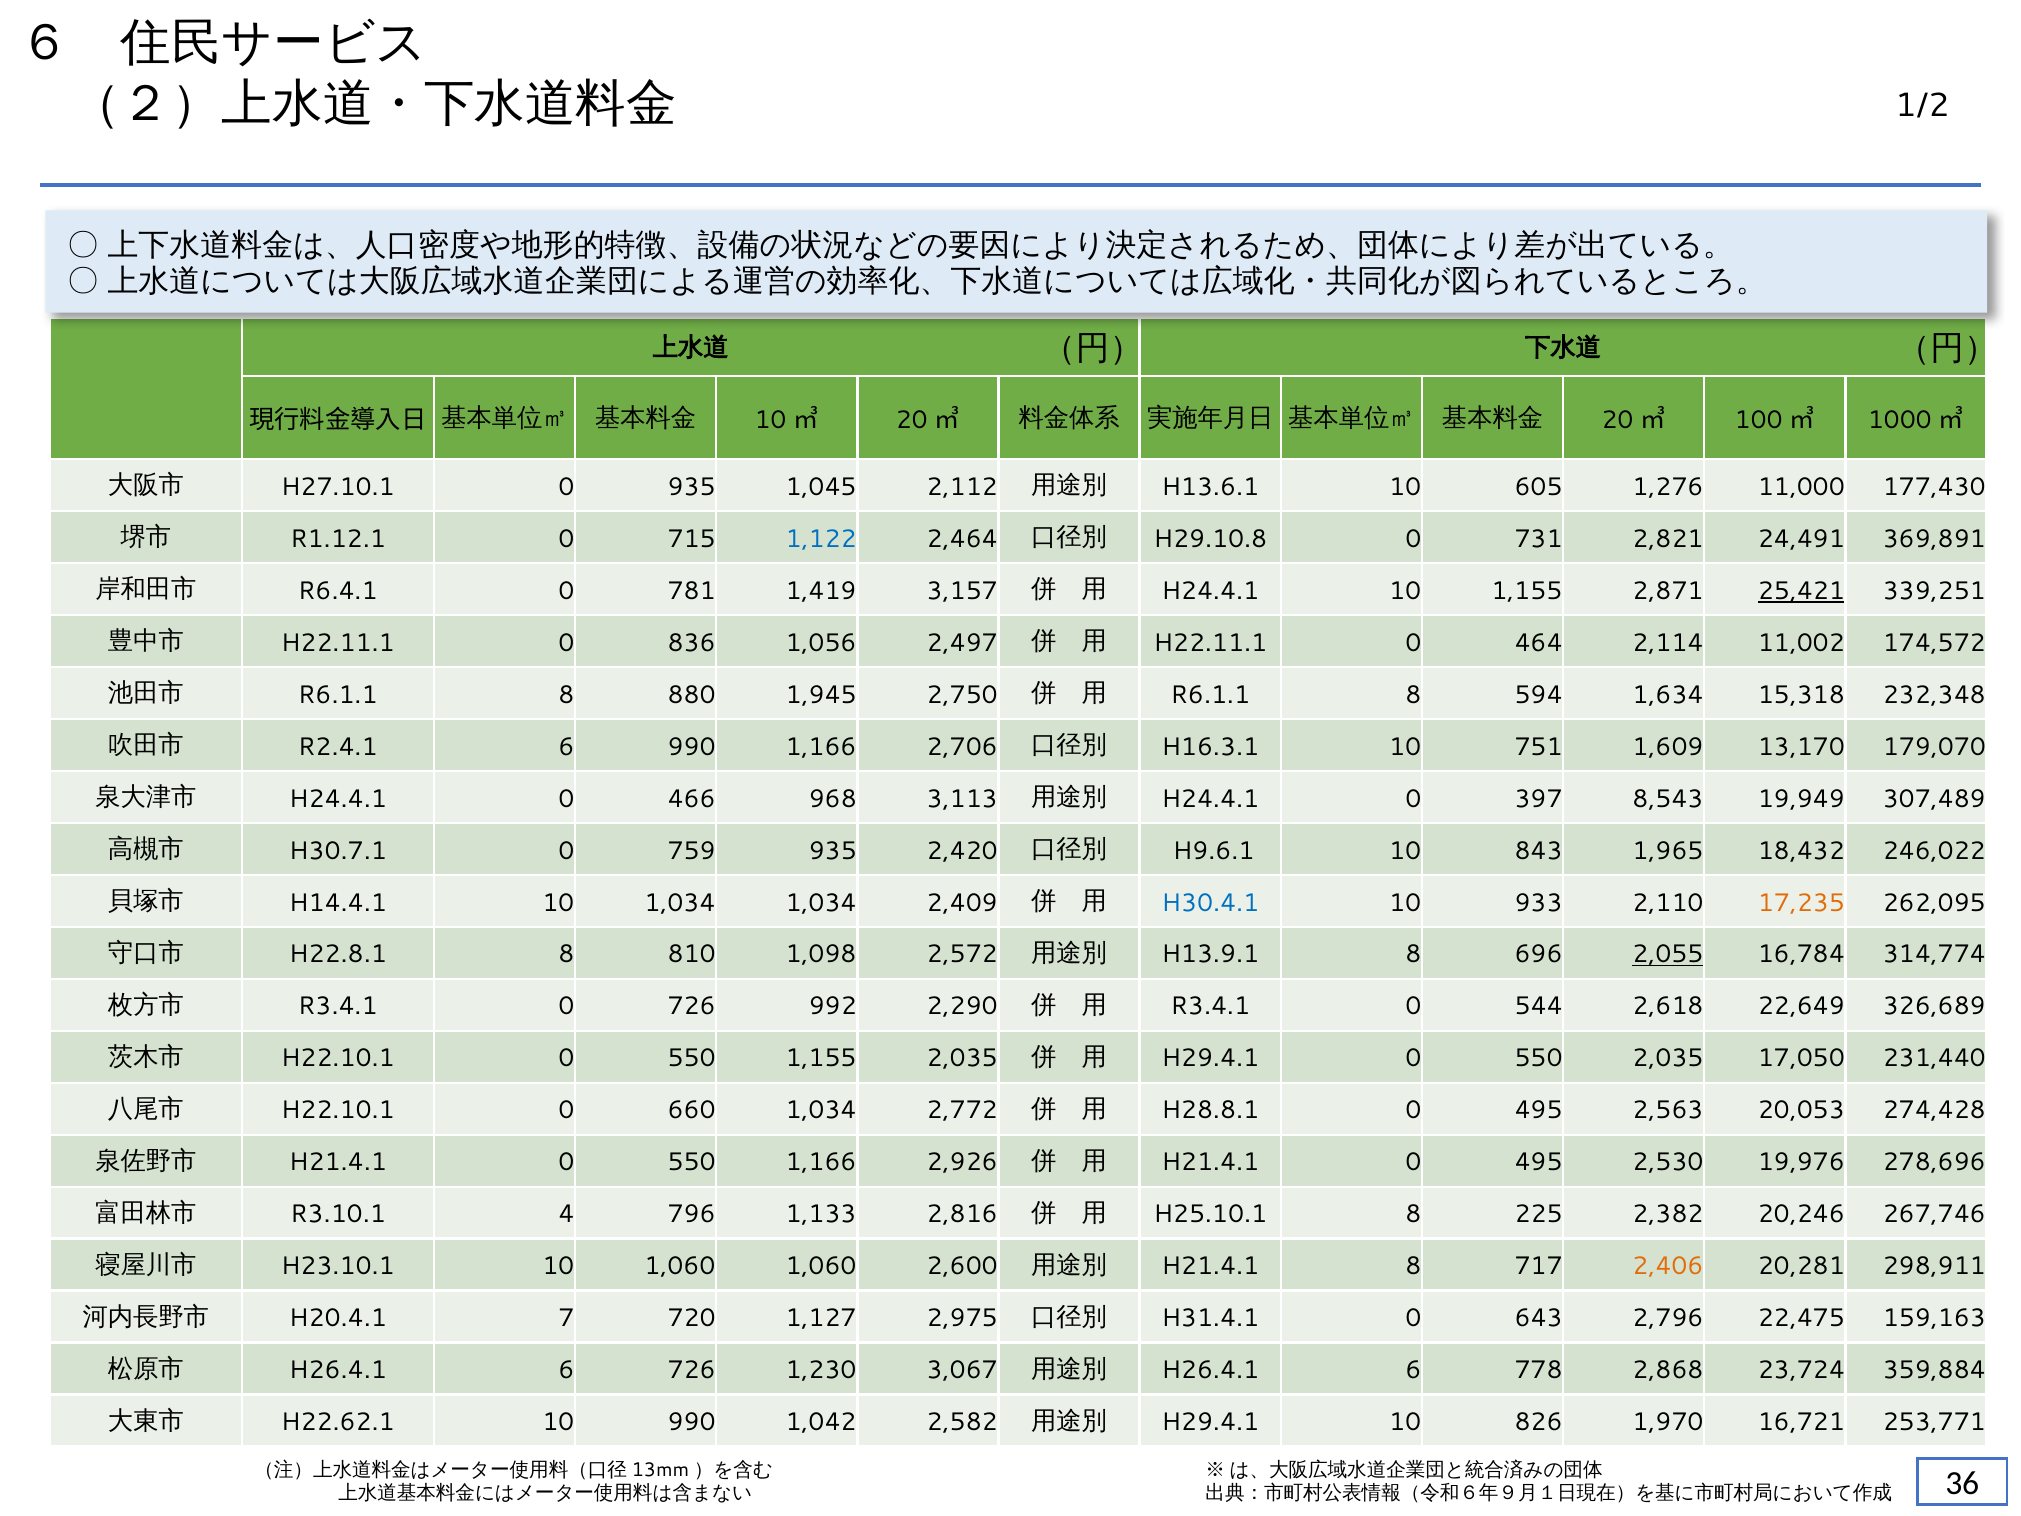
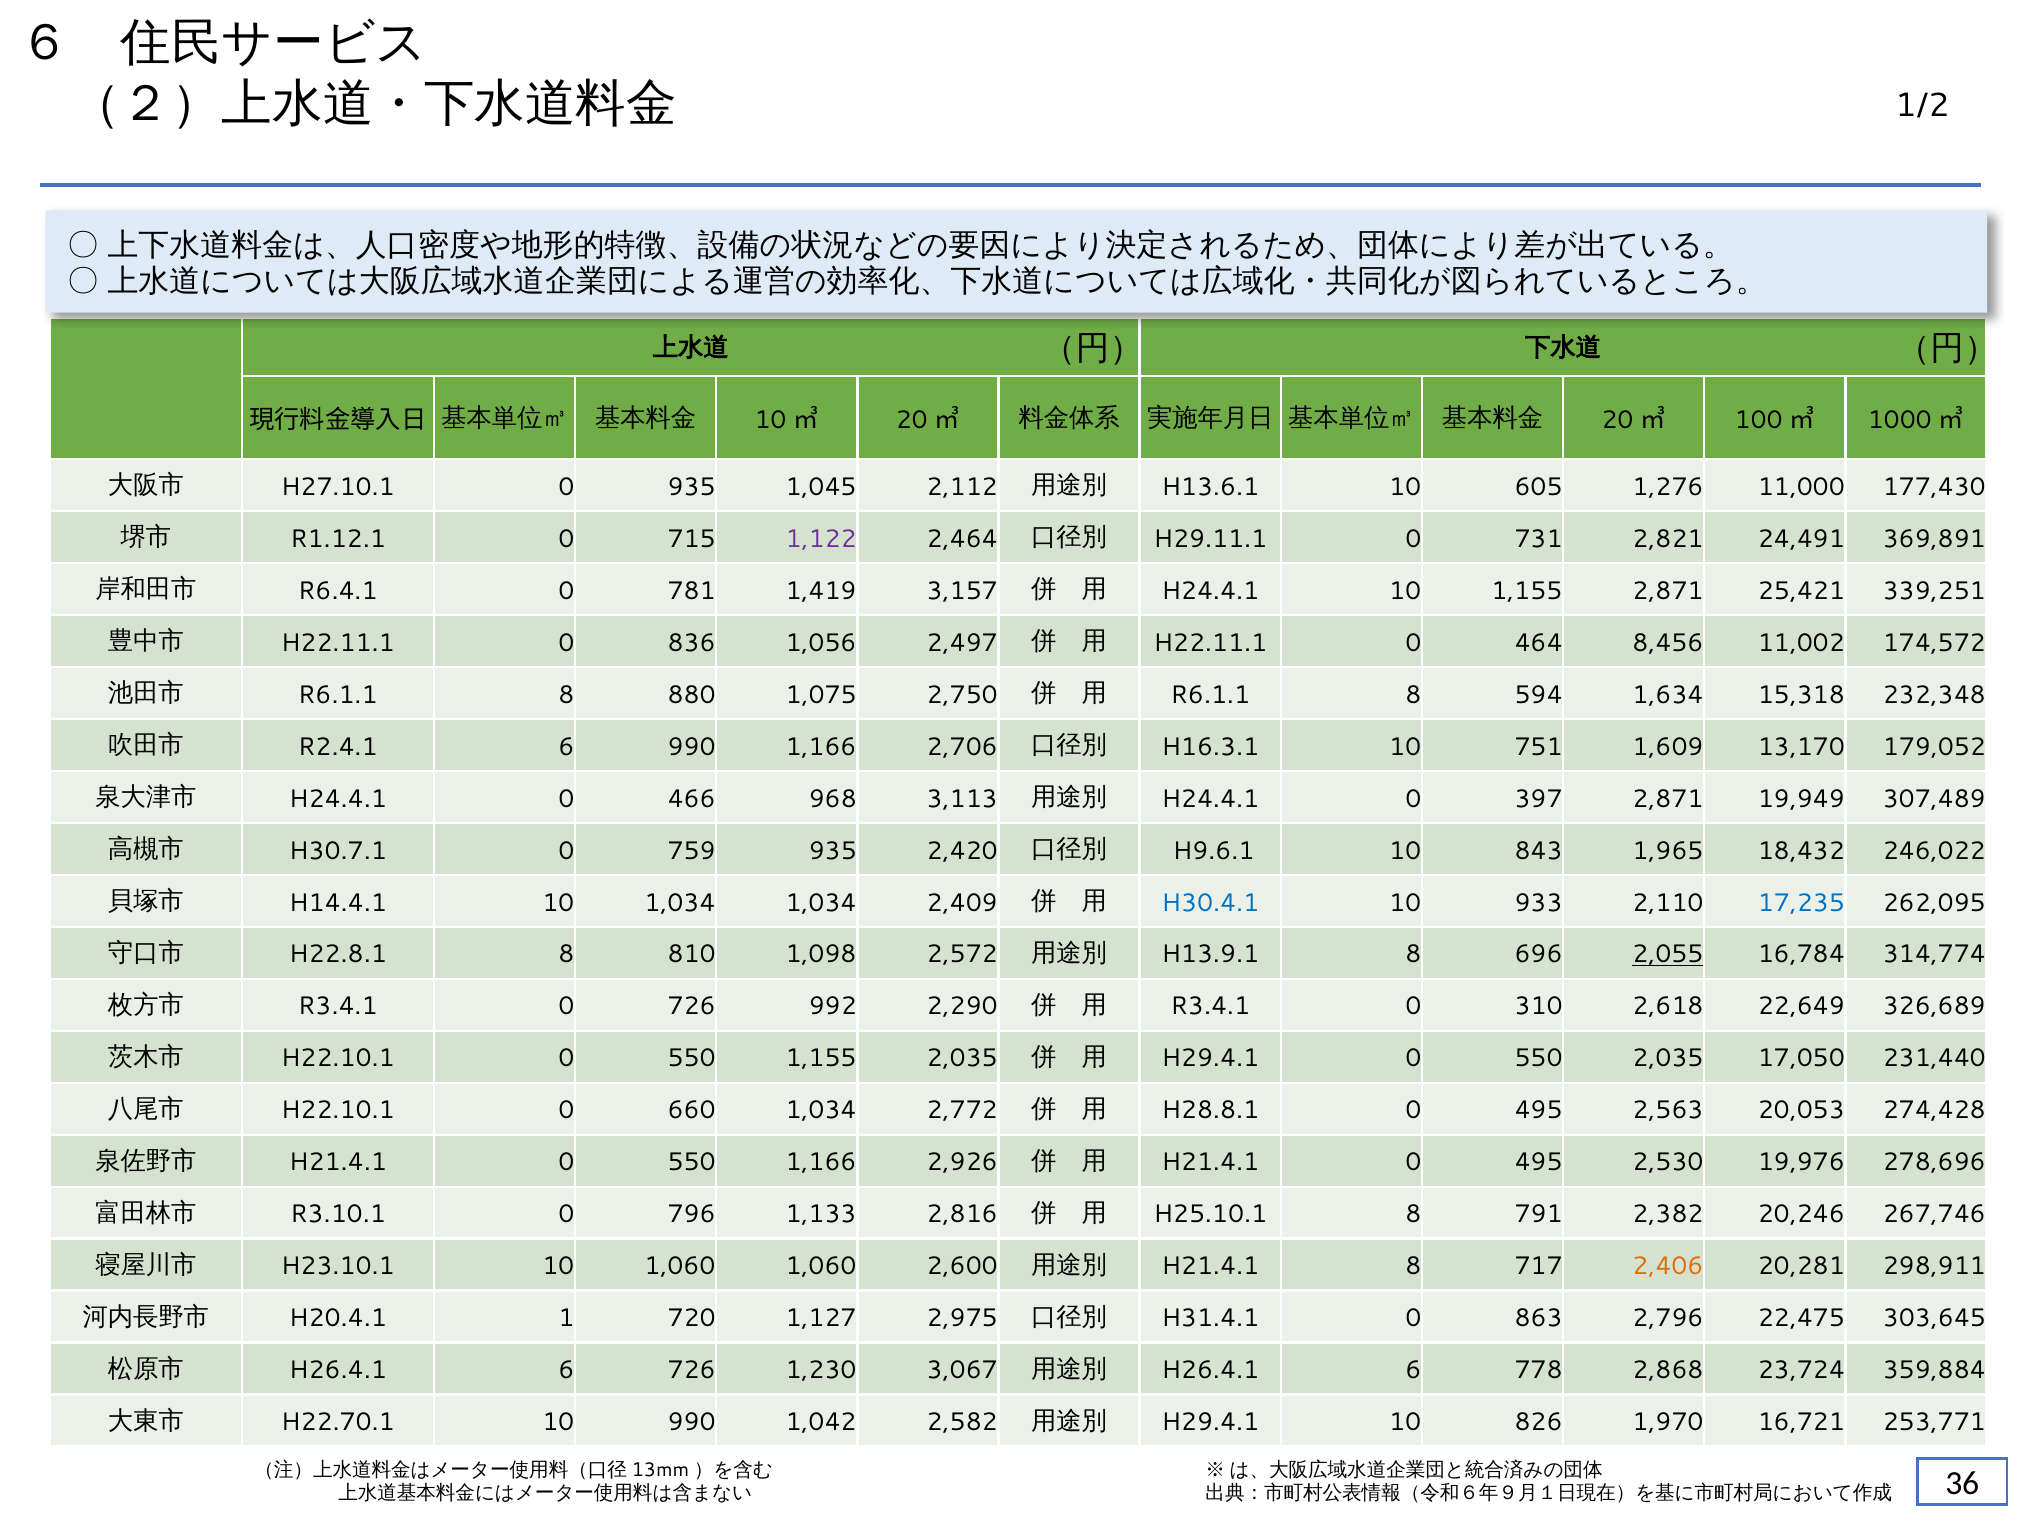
1,122 colour: blue -> purple (821, 539)
H29.10.8: H29.10.8 -> H29.11.1 (1210, 539)
25,421 underline: present -> none (1801, 591)
2,114: 2,114 -> 8,456 (1668, 643)
1,945: 1,945 -> 1,075 (821, 695)
179,070: 179,070 -> 179,052 (1934, 747)
397 8,543: 8,543 -> 2,871 (1668, 799)
17,235 colour: orange -> blue (1801, 903)
544: 544 -> 310 (1539, 1006)
R3.10.1 4: 4 -> 0 (567, 1214)
225: 225 -> 791 (1539, 1214)
7: 7 -> 1 (567, 1318)
643: 643 -> 863 (1539, 1318)
159,163: 159,163 -> 303,645 (1934, 1318)
H22.62.1: H22.62.1 -> H22.70.1 (338, 1422)
